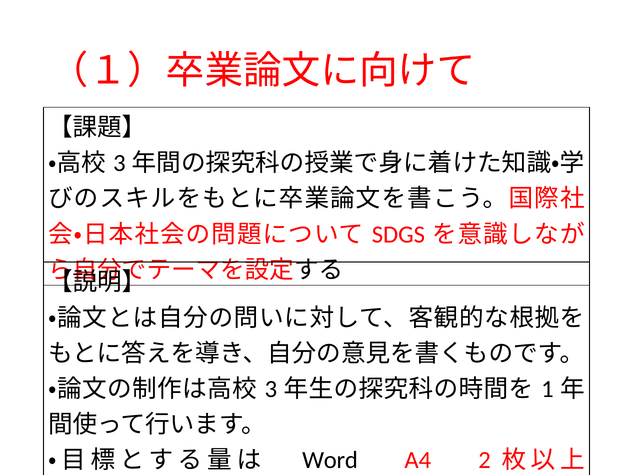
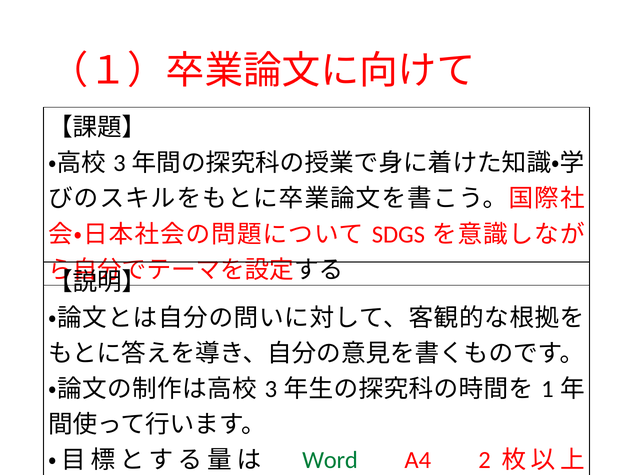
Word colour: black -> green (330, 460)
